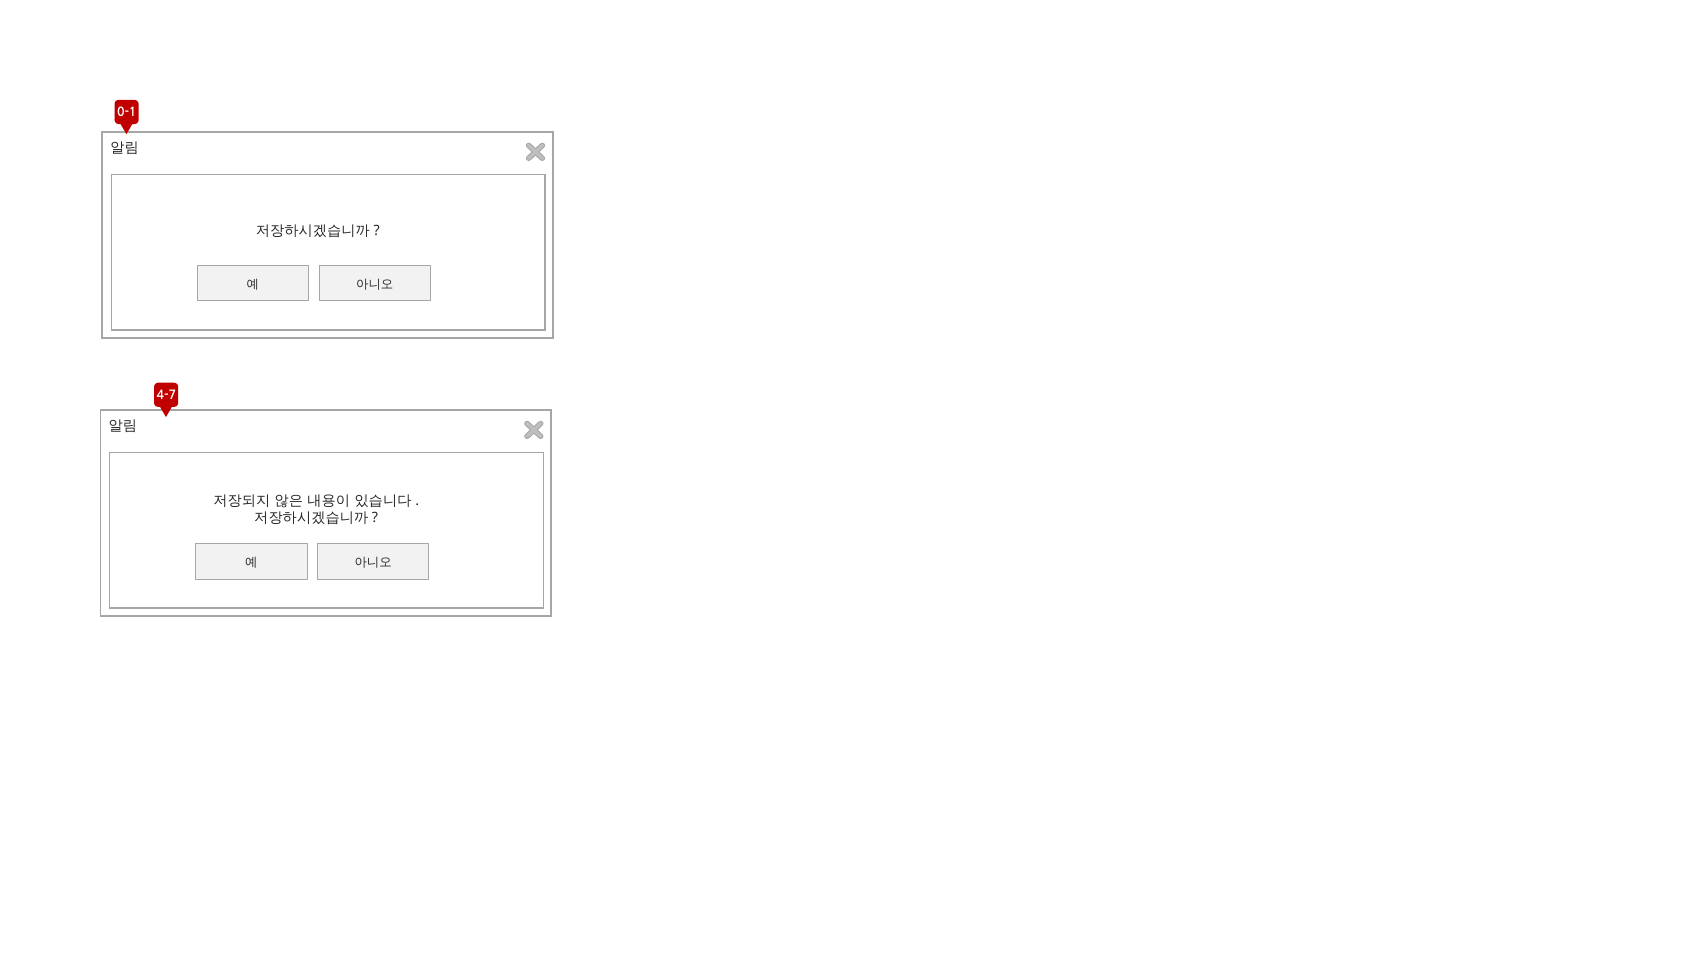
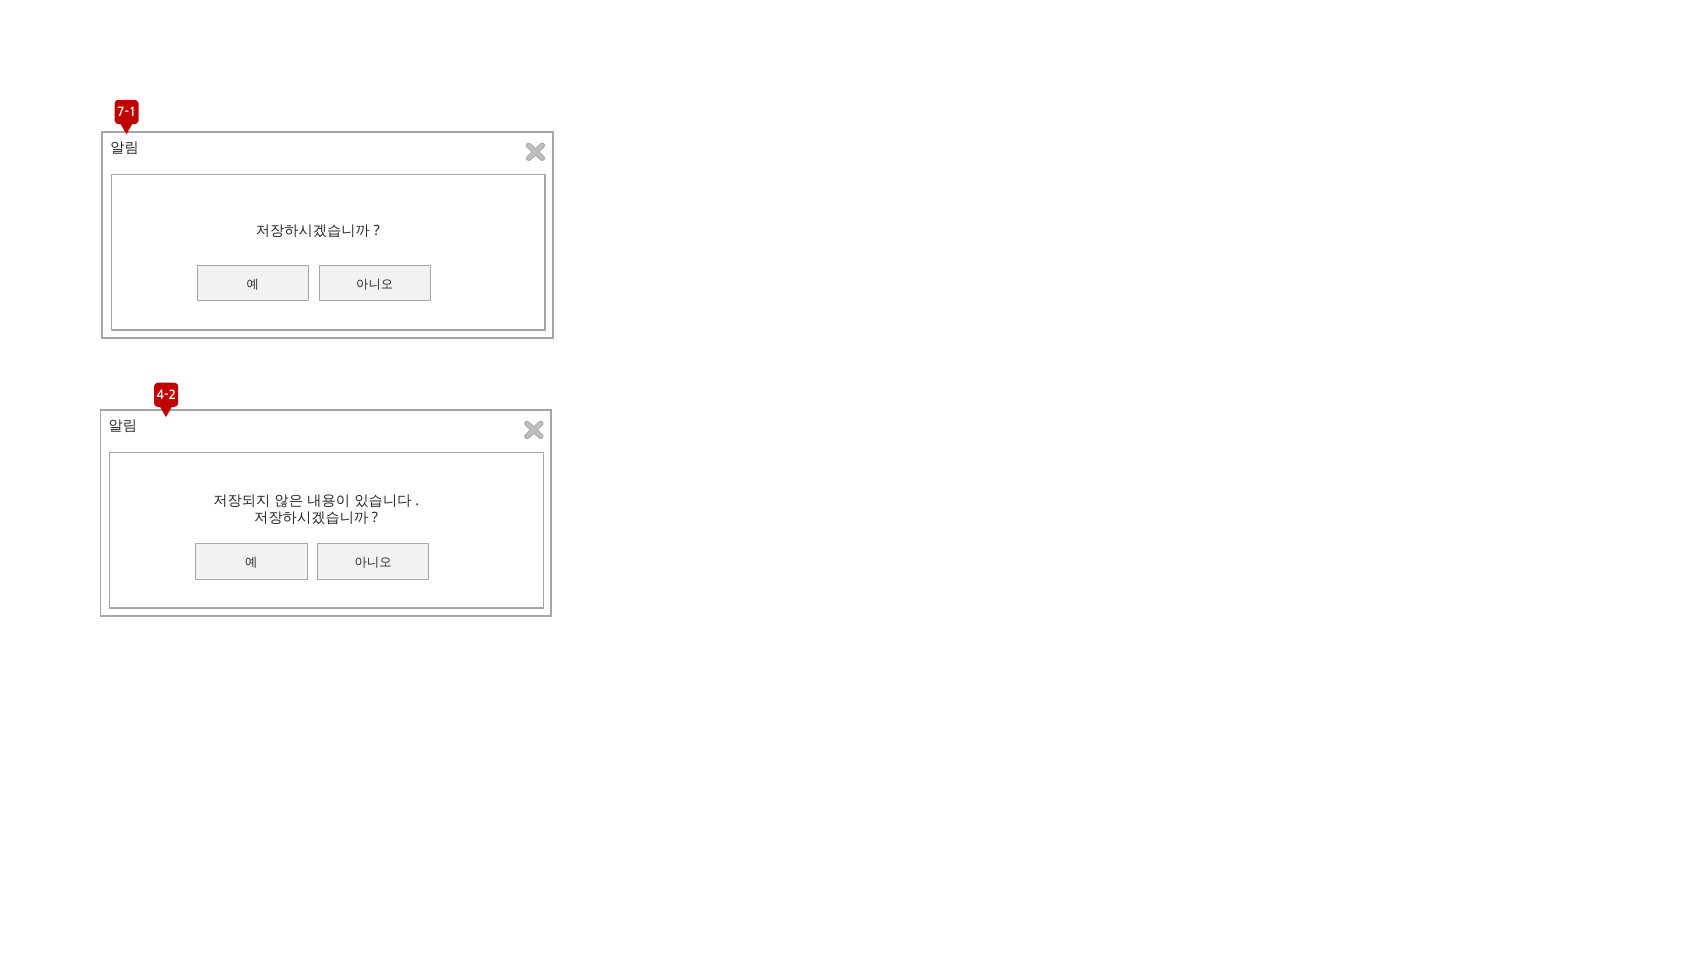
0-1: 0-1 -> 7-1 (127, 113)
4-7: 4-7 -> 4-2 (166, 395)
